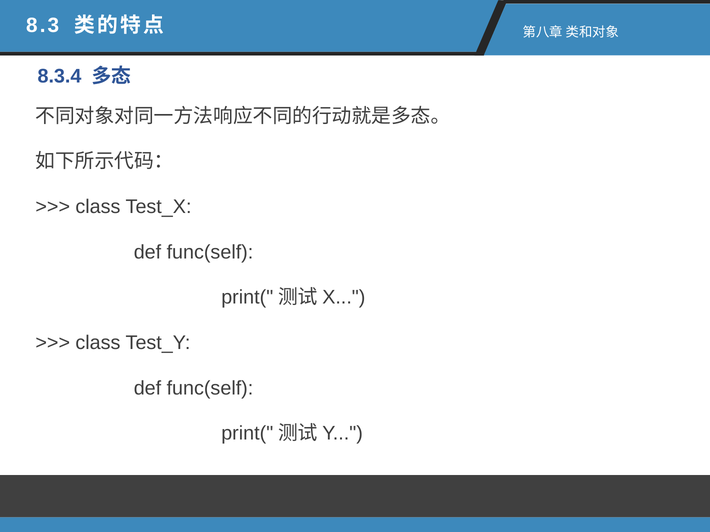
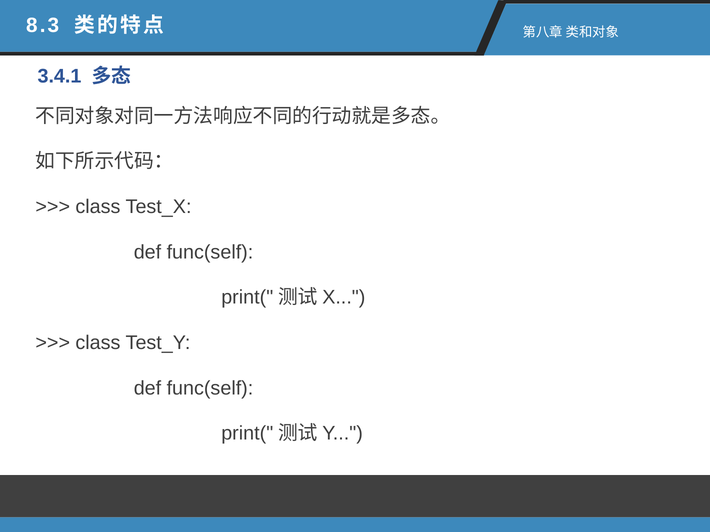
8.3.4: 8.3.4 -> 3.4.1 (59, 76)
